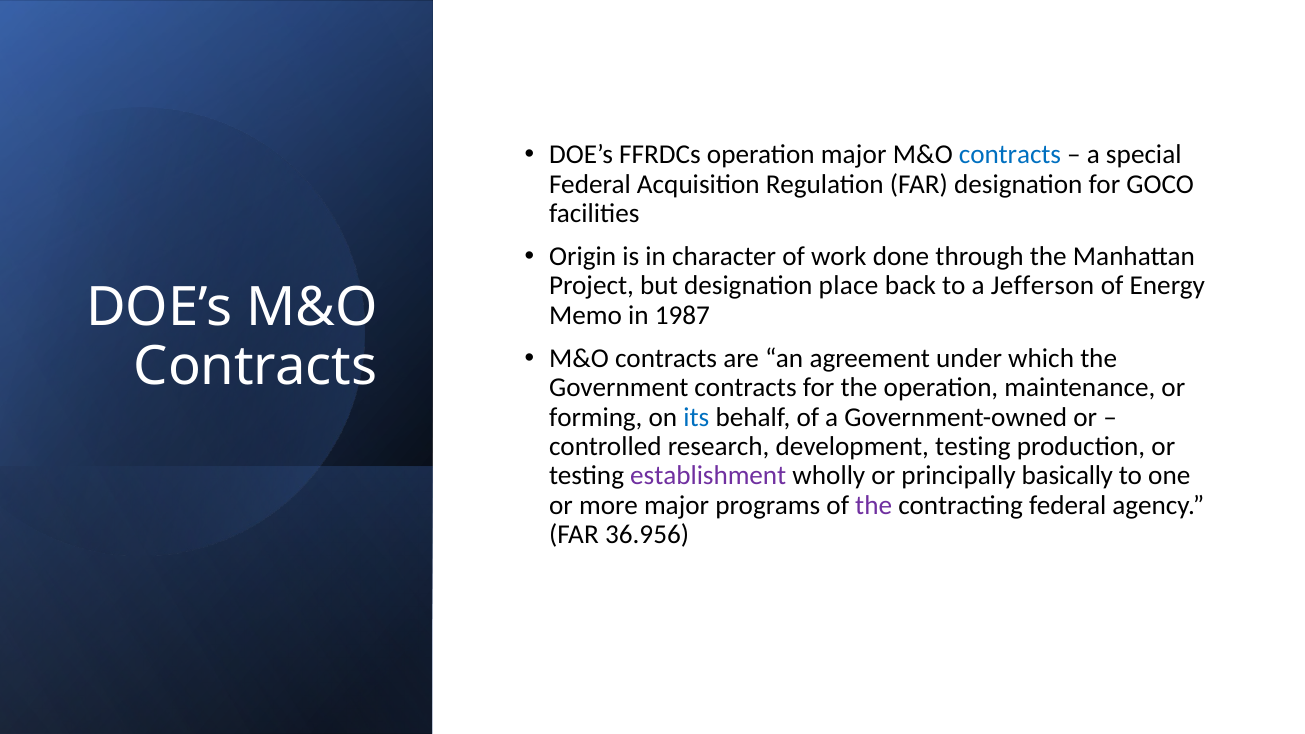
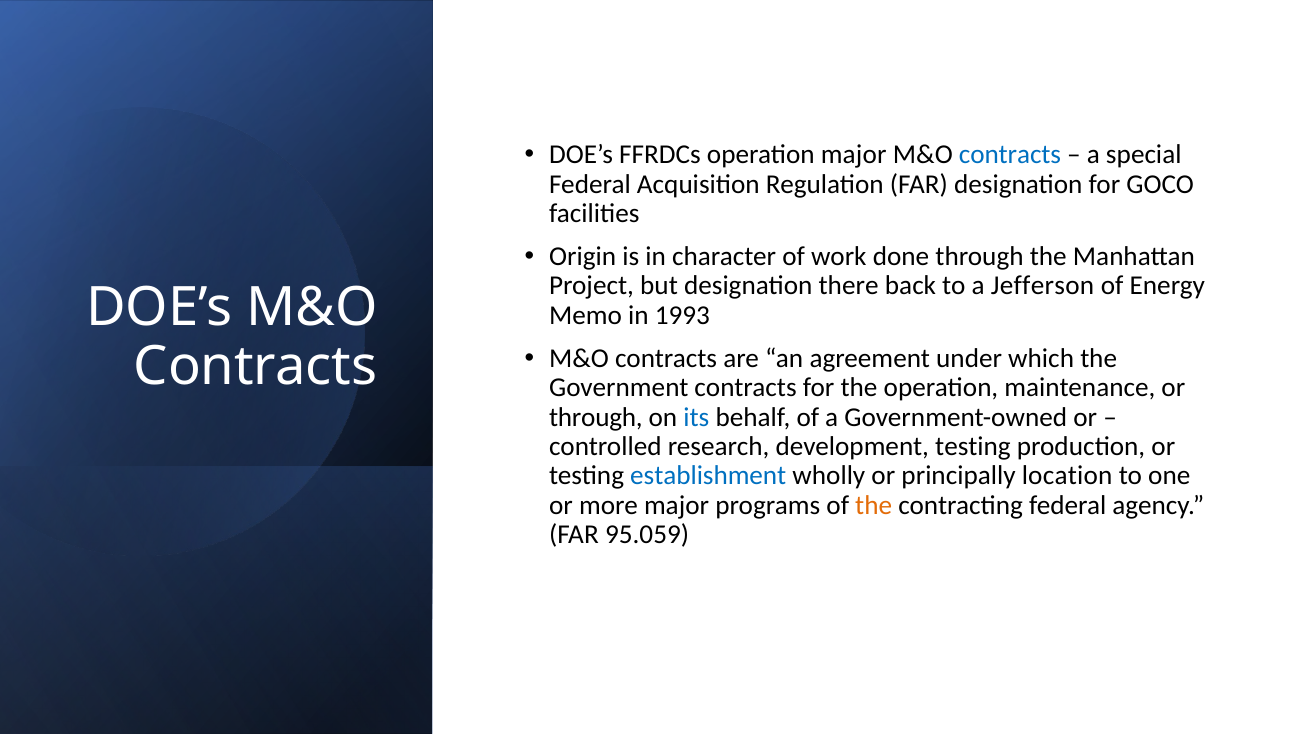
place: place -> there (849, 286)
1987: 1987 -> 1993 (682, 315)
forming: forming -> through (596, 417)
establishment colour: purple -> blue (708, 476)
basically: basically -> location (1067, 476)
the colour: purple -> orange (874, 505)
36.956: 36.956 -> 95.059 (647, 535)
